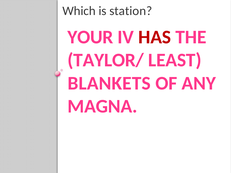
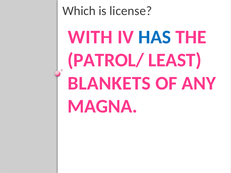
station: station -> license (131, 11)
YOUR: YOUR -> WITH (90, 37)
HAS colour: red -> blue (155, 37)
TAYLOR/: TAYLOR/ -> PATROL/ (106, 60)
